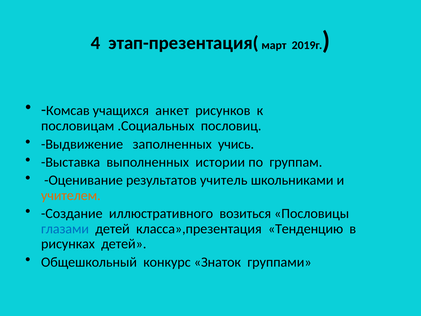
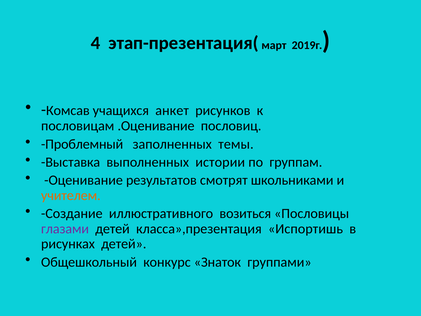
.Социальных: .Социальных -> .Оценивание (156, 126)
Выдвижение: Выдвижение -> Проблемный (82, 144)
учись: учись -> темы (236, 144)
учитель: учитель -> смотрят (224, 180)
глазами colour: blue -> purple (65, 229)
Тенденцию: Тенденцию -> Испортишь (305, 229)
